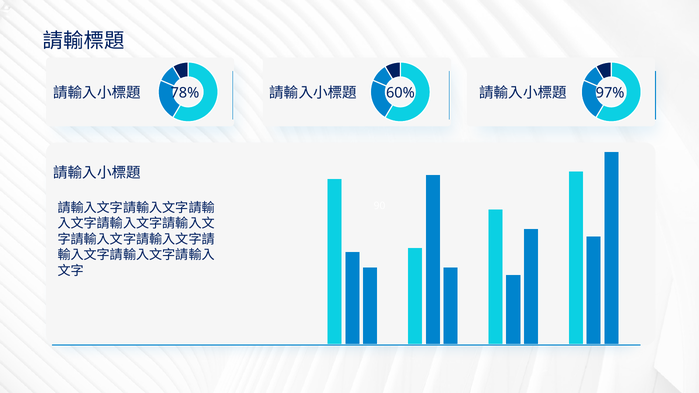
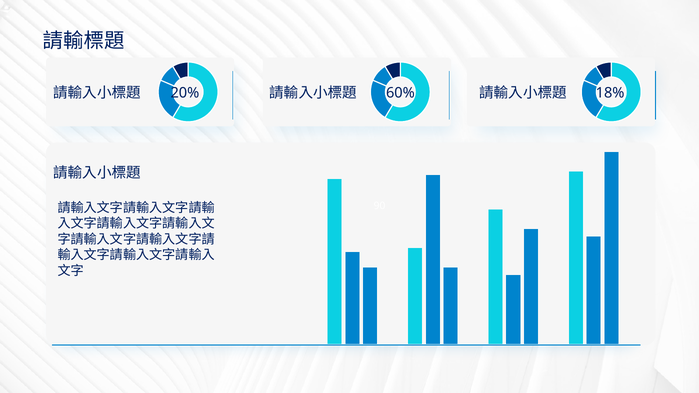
78%: 78% -> 20% (185, 93)
97%: 97% -> 18% (610, 93)
